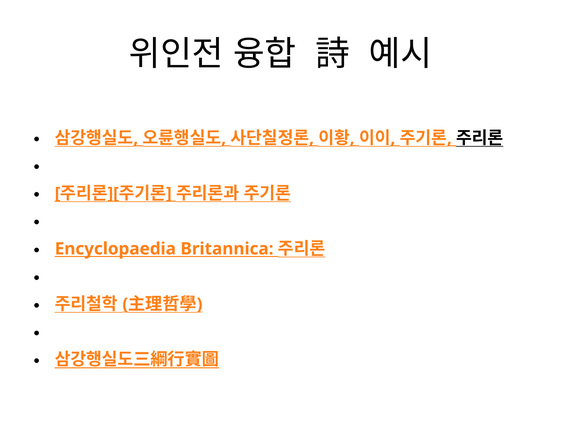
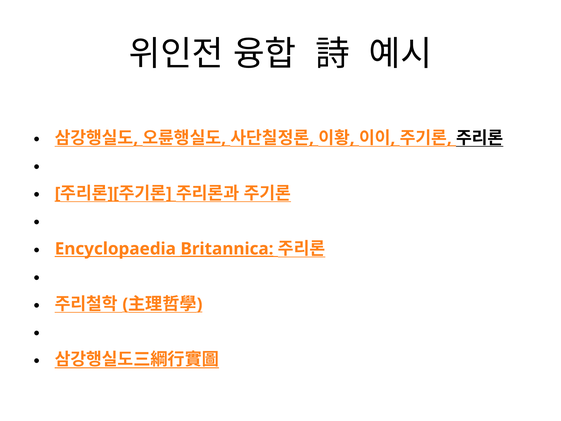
Britannica underline: none -> present (227, 249)
